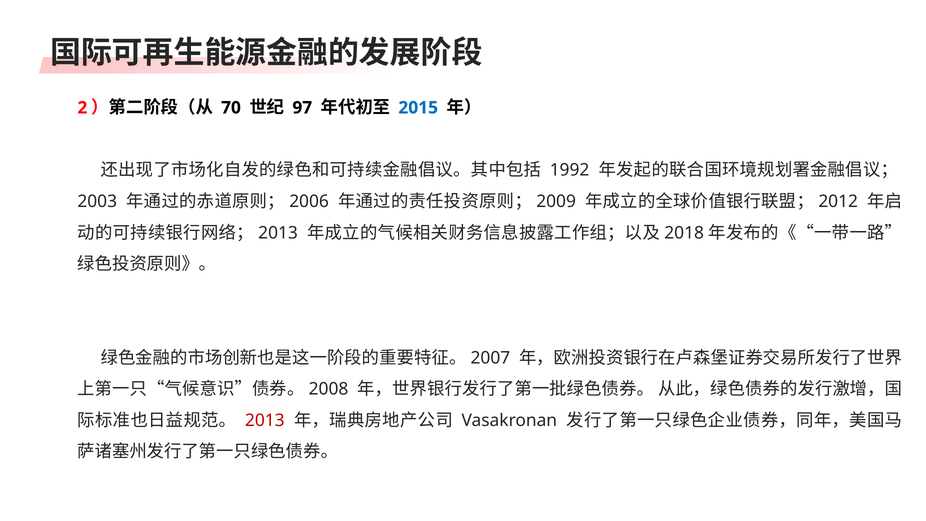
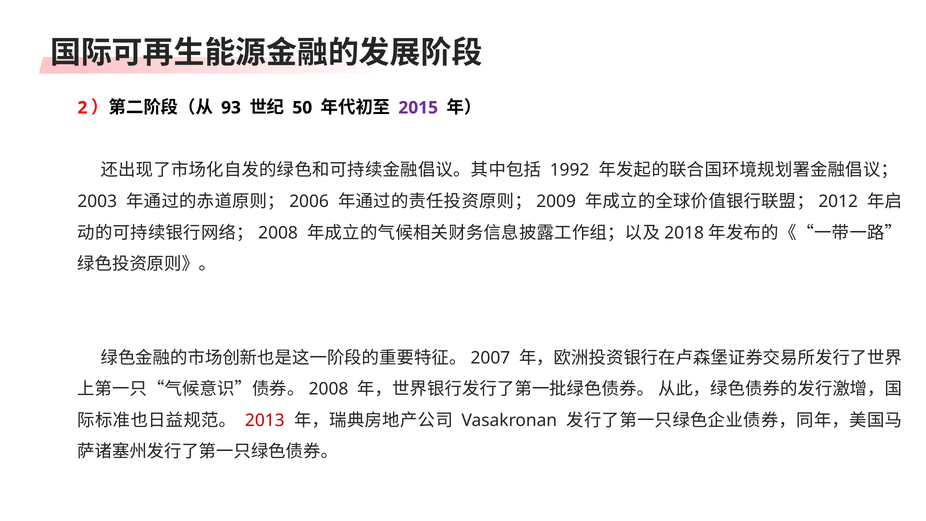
70: 70 -> 93 (231, 108)
97: 97 -> 50 (302, 108)
2015 colour: blue -> purple (418, 108)
2013: 2013 -> 2008 (278, 233)
